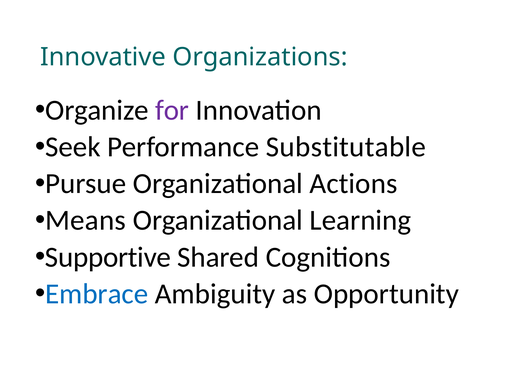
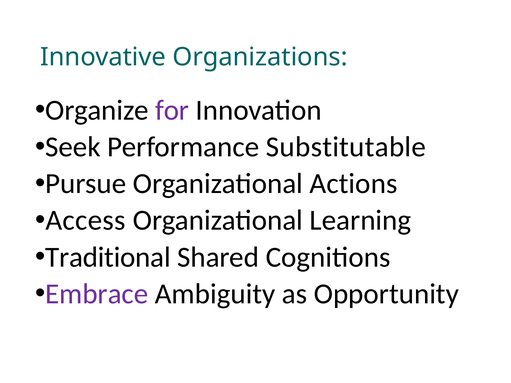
Means: Means -> Access (86, 220)
Supportive: Supportive -> Traditional (108, 257)
Embrace colour: blue -> purple (97, 294)
